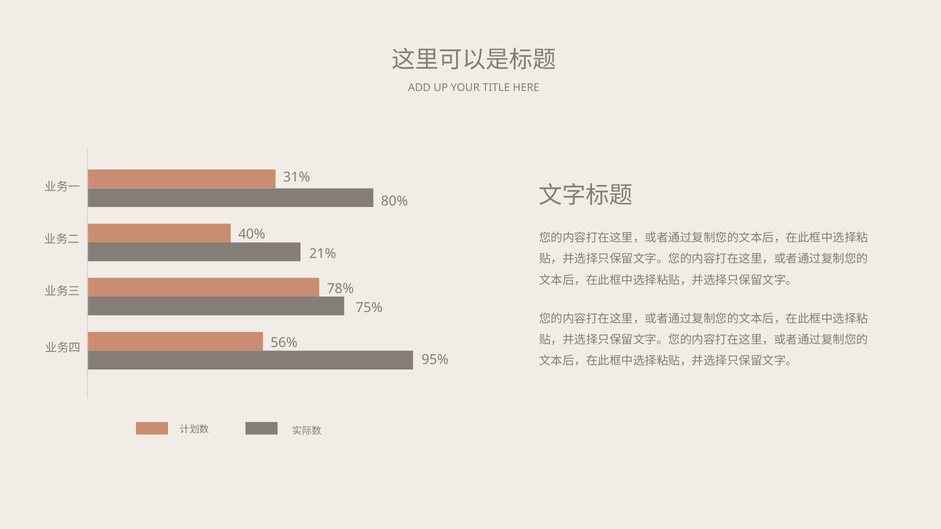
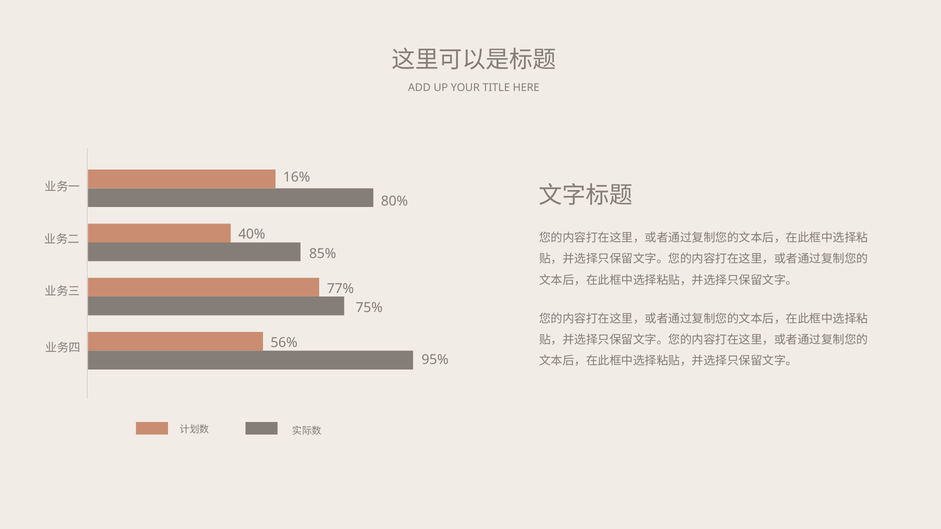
31%: 31% -> 16% (297, 177)
21%: 21% -> 85% (323, 254)
78%: 78% -> 77% (340, 289)
